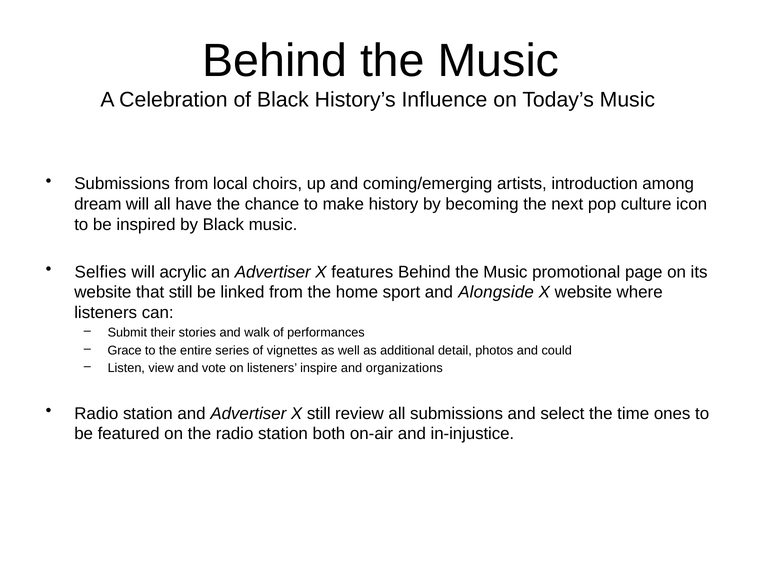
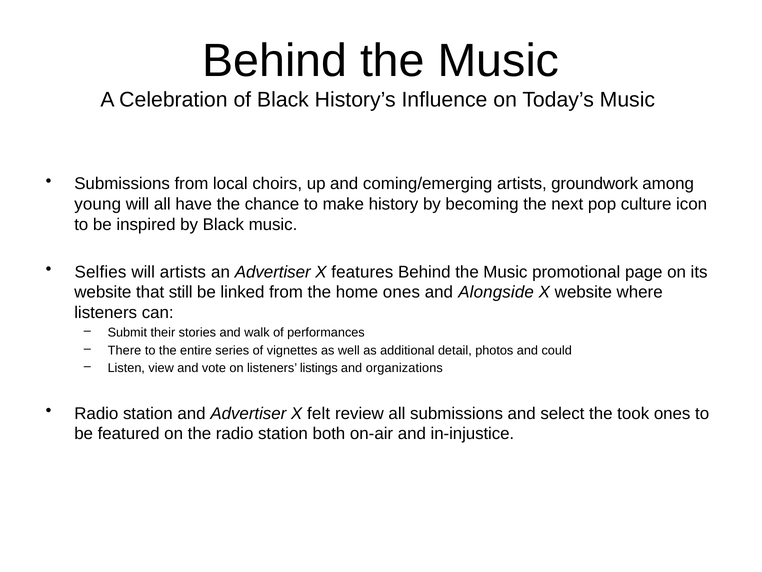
introduction: introduction -> groundwork (595, 184)
dream: dream -> young (98, 204)
will acrylic: acrylic -> artists (183, 272)
home sport: sport -> ones (401, 292)
Grace: Grace -> There (124, 350)
inspire: inspire -> listings (319, 368)
X still: still -> felt (319, 413)
time: time -> took (633, 413)
